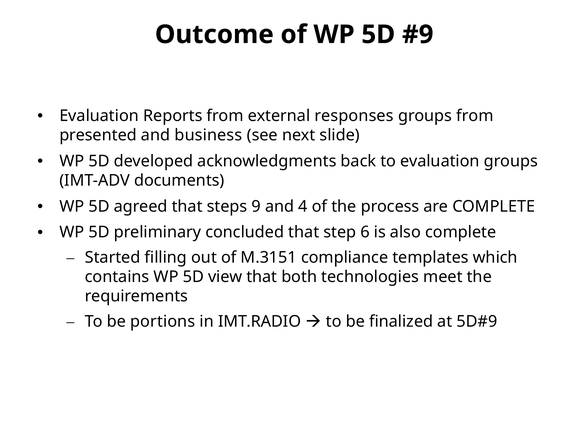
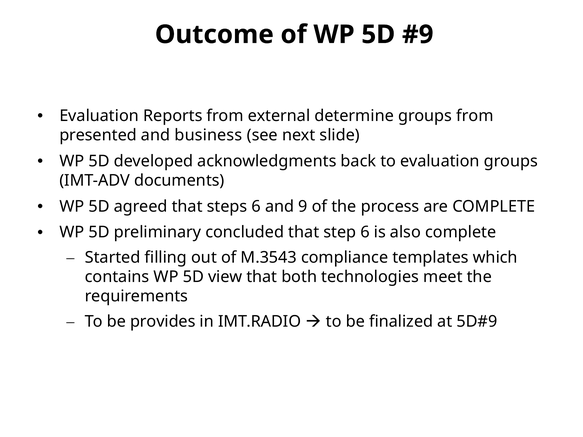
responses: responses -> determine (354, 116)
steps 9: 9 -> 6 (256, 207)
4: 4 -> 9 (303, 207)
M.3151: M.3151 -> M.3543 (269, 258)
portions: portions -> provides (163, 322)
